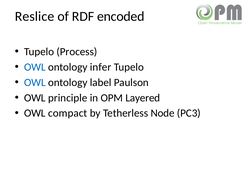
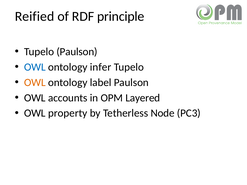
Reslice: Reslice -> Reified (35, 16)
encoded: encoded -> principle (121, 16)
Tupelo Process: Process -> Paulson (77, 52)
OWL colour: blue -> orange (35, 83)
principle: principle -> accounts (68, 98)
compact: compact -> property (68, 113)
